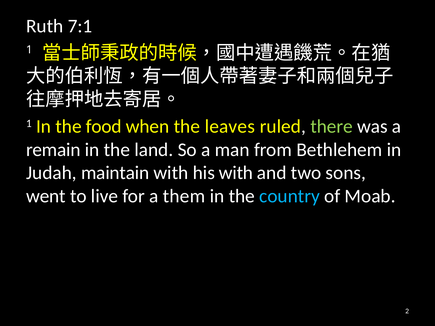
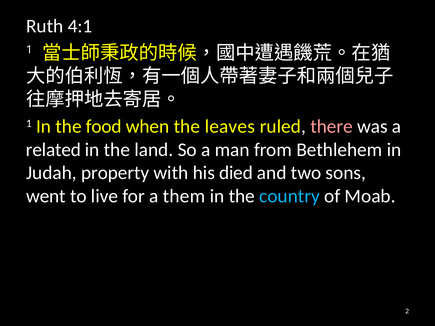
7:1: 7:1 -> 4:1 (80, 26)
there colour: light green -> pink (332, 127)
remain: remain -> related (53, 150)
maintain: maintain -> property (115, 173)
his with: with -> died (236, 173)
